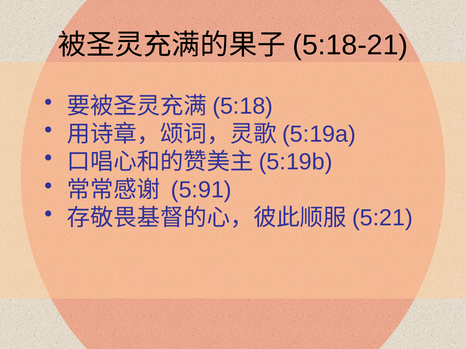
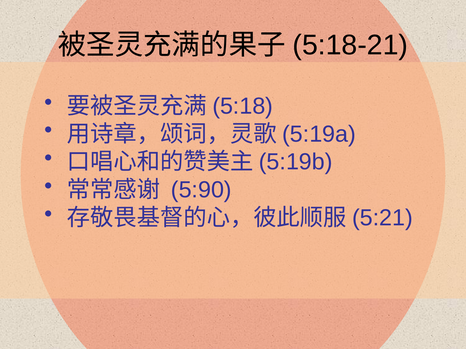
5:91: 5:91 -> 5:90 (201, 190)
